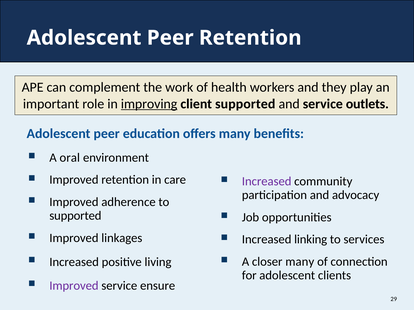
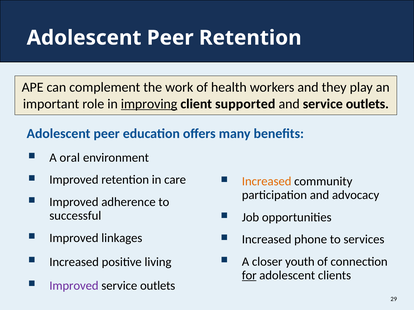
Increased colour: purple -> orange (267, 182)
supported: supported -> successful (75, 216)
linking: linking -> phone (311, 240)
closer many: many -> youth (300, 262)
for underline: none -> present (249, 276)
ensure: ensure -> outlets (158, 286)
